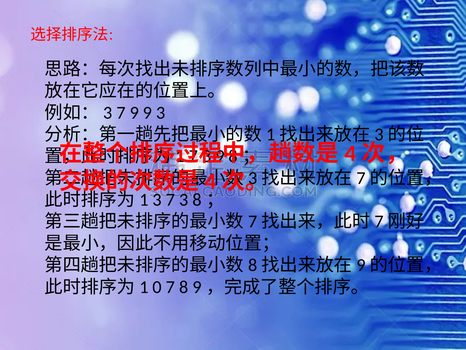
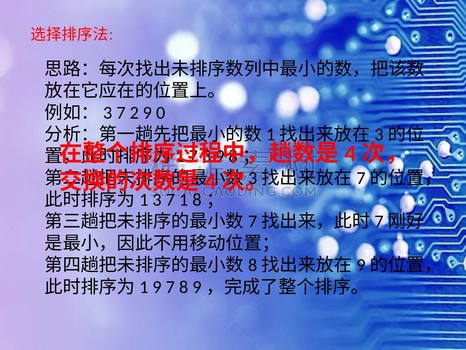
7 9: 9 -> 2 (134, 113)
9 3: 3 -> 0 (161, 113)
3 7 3: 3 -> 1 (184, 200)
0: 0 -> 9 (157, 287)
